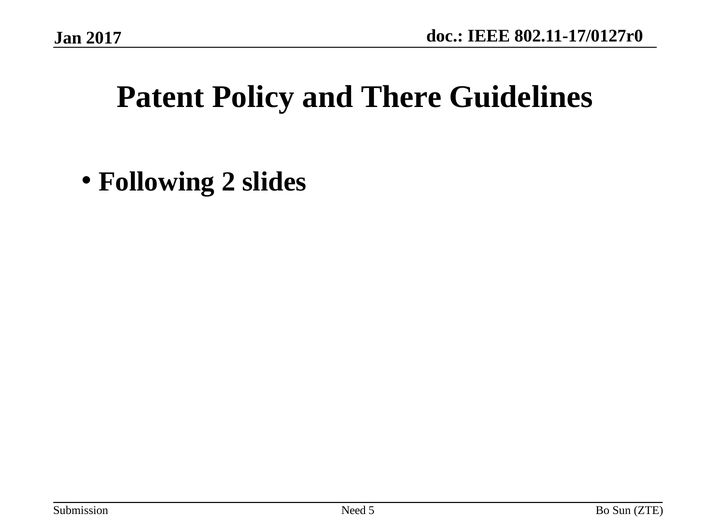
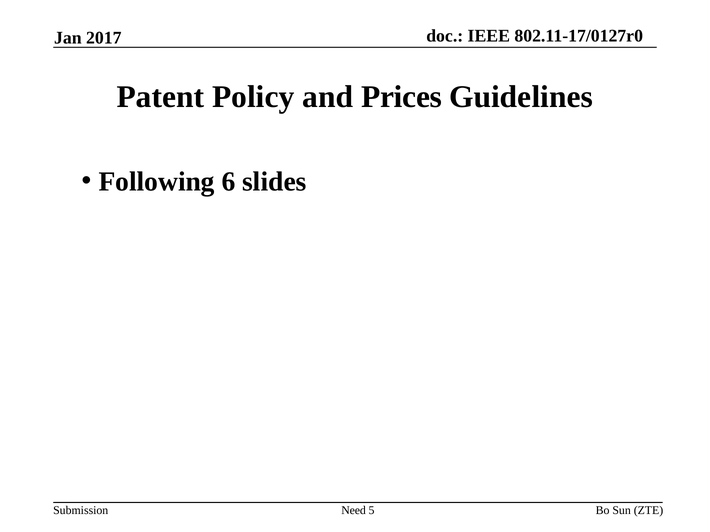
There: There -> Prices (402, 97)
2: 2 -> 6 (229, 182)
